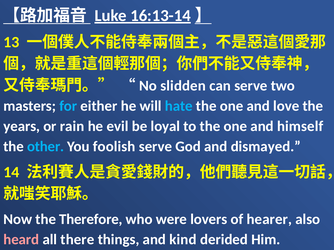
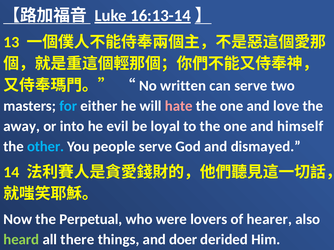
slidden: slidden -> written (183, 86)
hate colour: light blue -> pink (179, 106)
years: years -> away (22, 127)
rain: rain -> into (72, 127)
foolish: foolish -> people (114, 147)
Therefore: Therefore -> Perpetual (91, 220)
heard colour: pink -> light green (21, 240)
kind: kind -> doer (183, 240)
